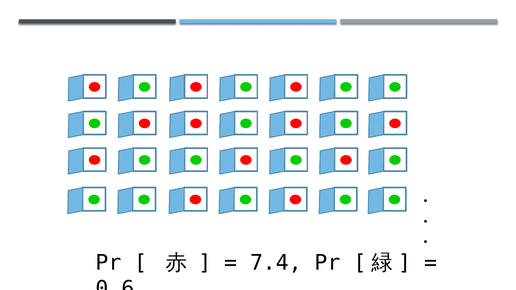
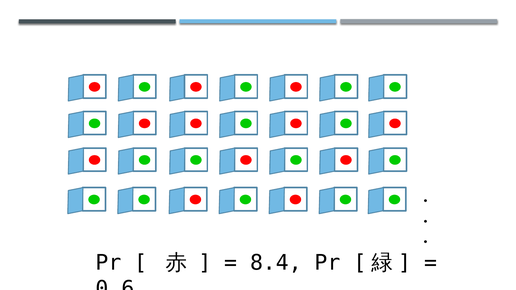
7.4: 7.4 -> 8.4 (276, 263)
